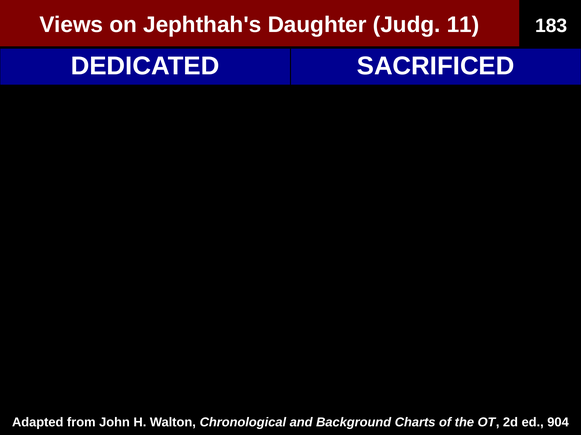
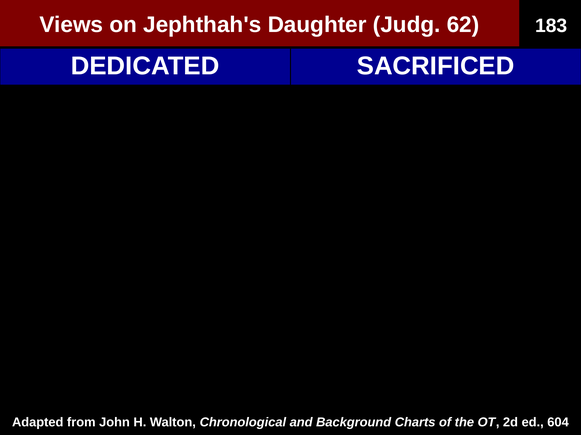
Judg 11: 11 -> 62 (463, 25)
904: 904 -> 604 (558, 423)
